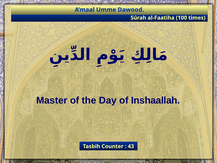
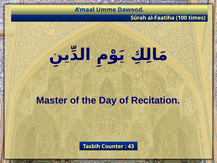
Inshaallah: Inshaallah -> Recitation (155, 100)
